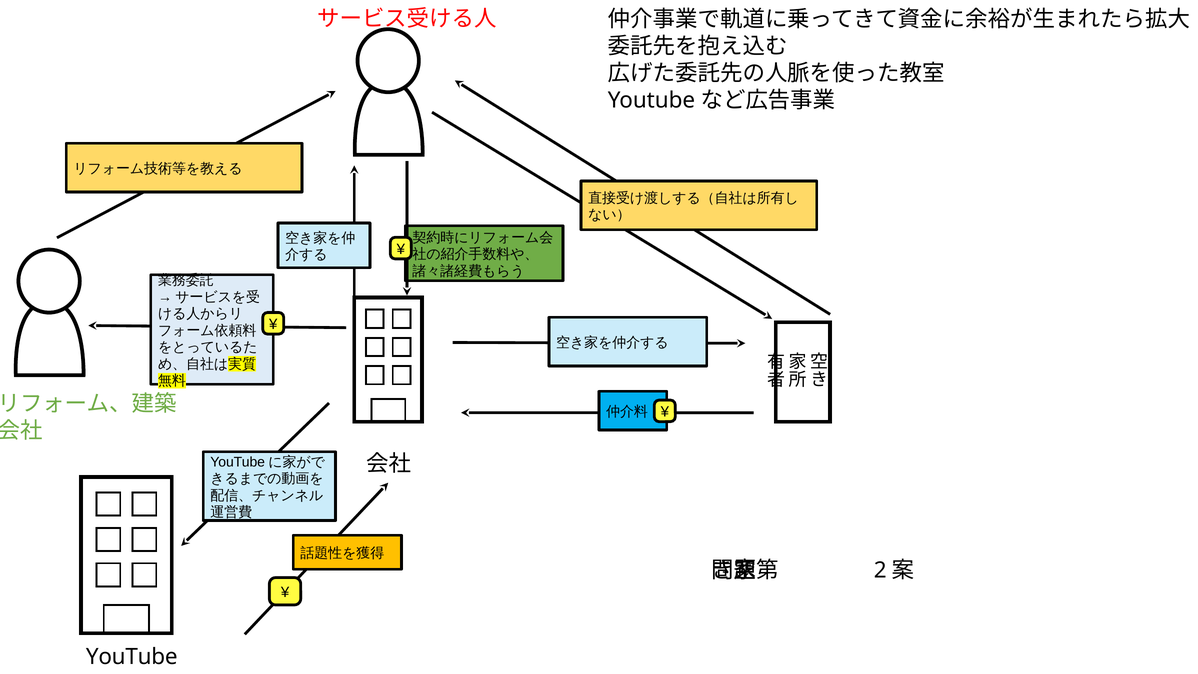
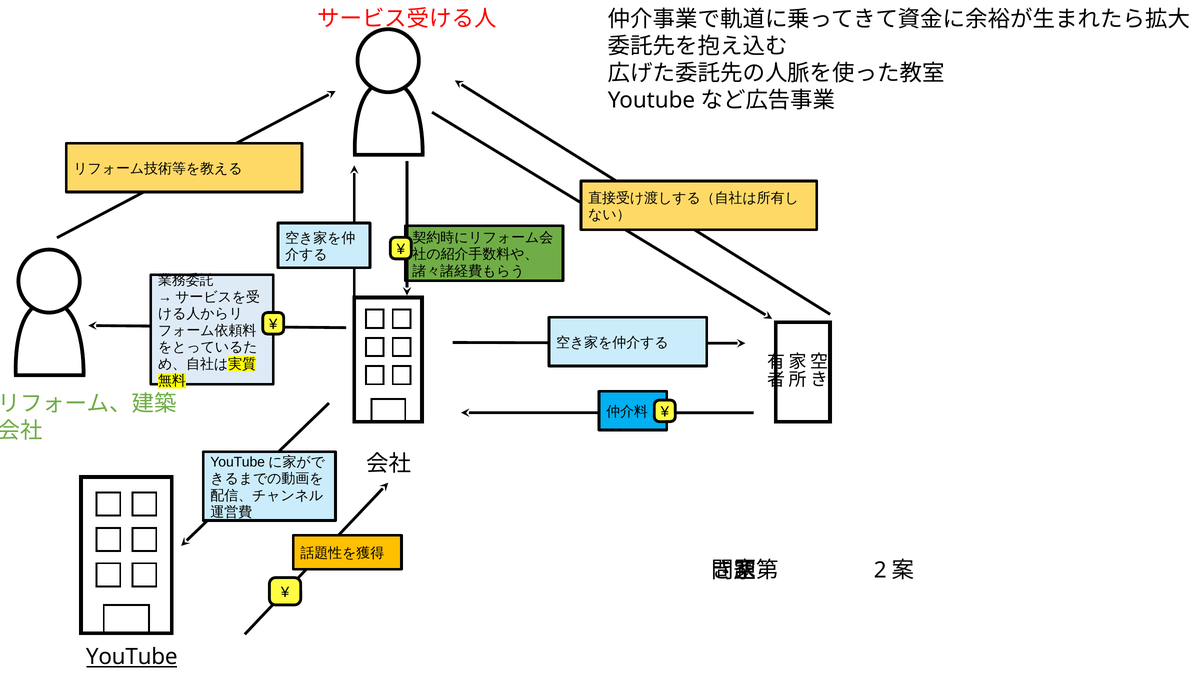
YouTube underline: none -> present (132, 657)
